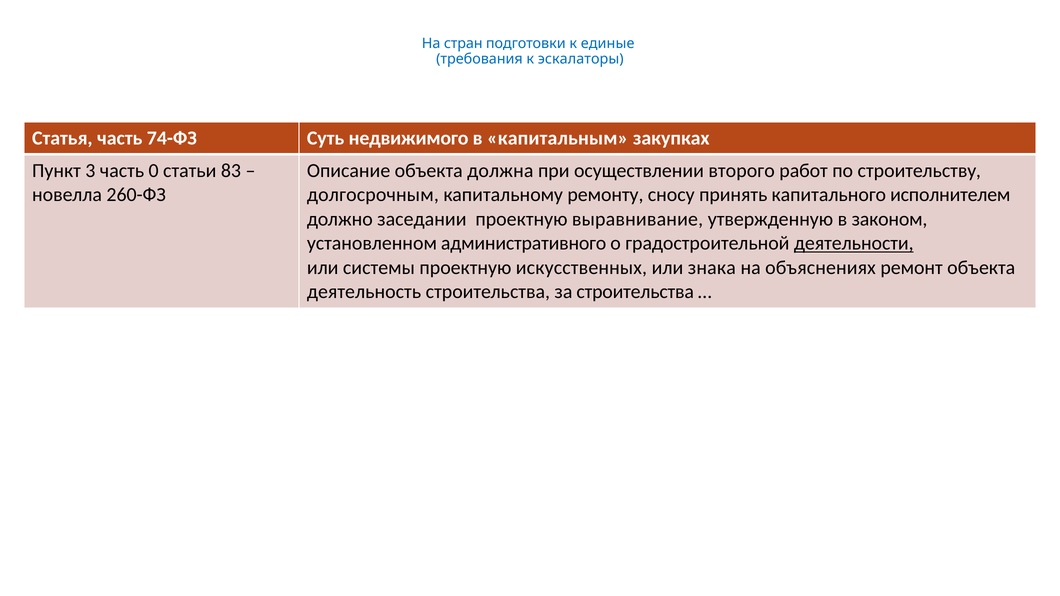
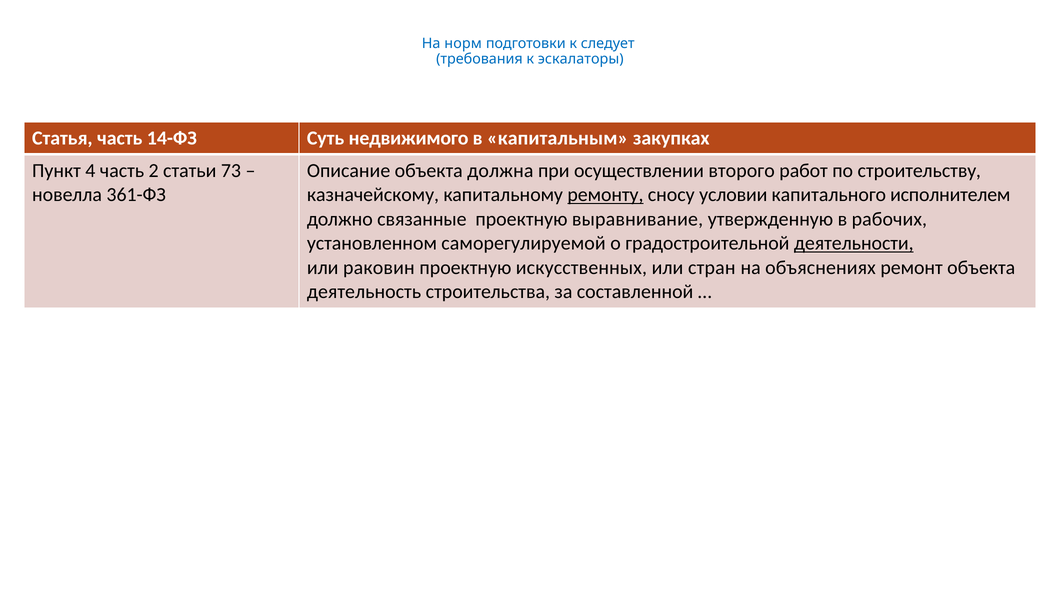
стран: стран -> норм (463, 43)
единые: единые -> следует (608, 43)
74-ФЗ: 74-ФЗ -> 14-ФЗ (172, 138)
3: 3 -> 4 (90, 171)
0: 0 -> 2 (154, 171)
83: 83 -> 73 (231, 171)
260-ФЗ: 260-ФЗ -> 361-ФЗ (136, 195)
долгосрочным: долгосрочным -> казначейскому (373, 195)
ремонту underline: none -> present (605, 195)
принять: принять -> условии (733, 195)
заседании: заседании -> связанные (422, 219)
законом: законом -> рабочих (889, 219)
административного: административного -> саморегулируемой (524, 243)
системы: системы -> раковин (379, 268)
знака: знака -> стран (712, 268)
за строительства: строительства -> составленной (635, 292)
